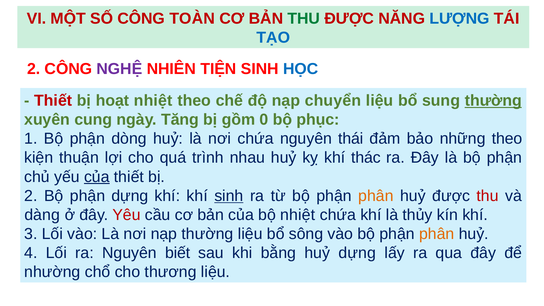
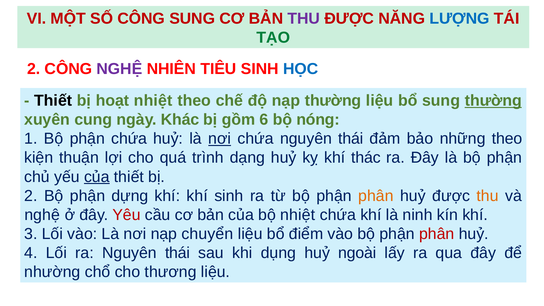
CÔNG TOÀN: TOÀN -> SUNG (192, 19)
THU colour: green -> purple (304, 19)
TẠO colour: blue -> green (273, 38)
TIỆN: TIỆN -> TIÊU (218, 69)
Thiết colour: red -> black (53, 101)
nạp chuyển: chuyển -> thường (333, 101)
Tăng: Tăng -> Khác (180, 120)
0: 0 -> 6 (264, 120)
phục: phục -> nóng (318, 120)
phận dòng: dòng -> chứa (129, 139)
nơi underline: none -> present (220, 139)
nhau: nhau -> dạng (247, 158)
sinh underline: present -> none (229, 196)
thu colour: red -> orange (488, 196)
dàng: dàng -> nghệ (42, 215)
thủy: thủy -> ninh (418, 215)
nạp thường: thường -> chuyển (207, 234)
sông: sông -> điểm (306, 234)
phân colour: orange -> red (437, 234)
ra Nguyên biết: biết -> thái (178, 253)
bằng: bằng -> dụng (278, 253)
huỷ dựng: dựng -> ngoài (357, 253)
